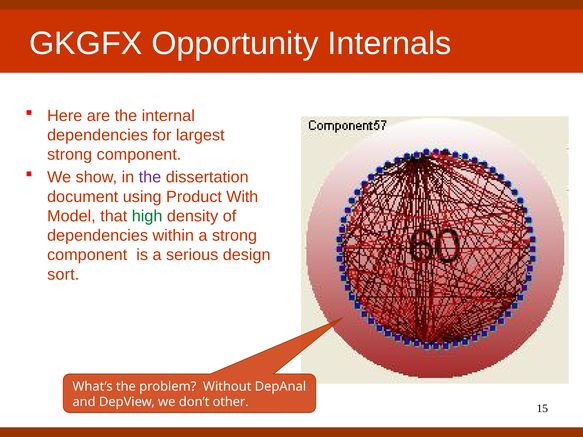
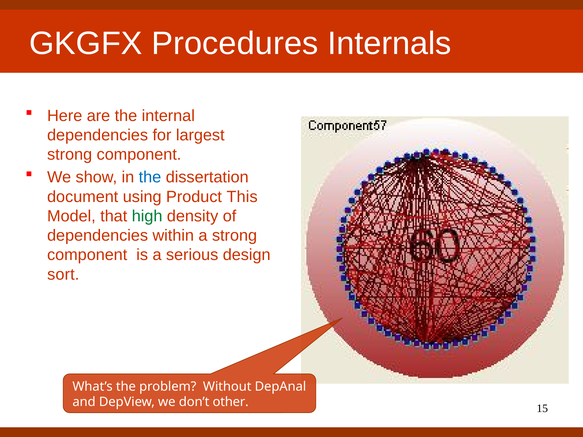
Opportunity: Opportunity -> Procedures (235, 44)
the colour: purple -> blue (150, 177)
With: With -> This (242, 197)
